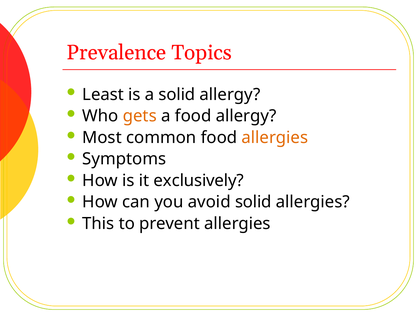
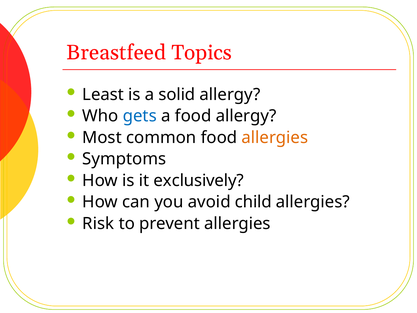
Prevalence: Prevalence -> Breastfeed (116, 53)
gets colour: orange -> blue (140, 116)
avoid solid: solid -> child (253, 202)
This: This -> Risk (98, 223)
